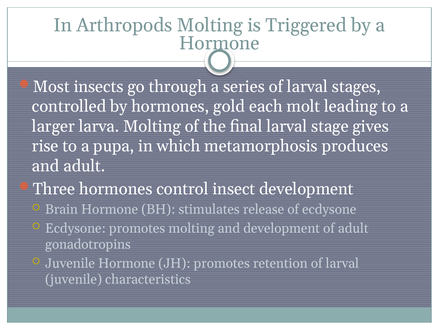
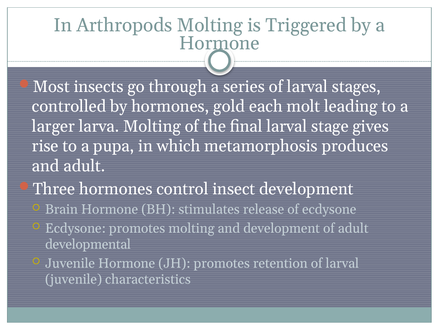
gonadotropins: gonadotropins -> developmental (88, 244)
